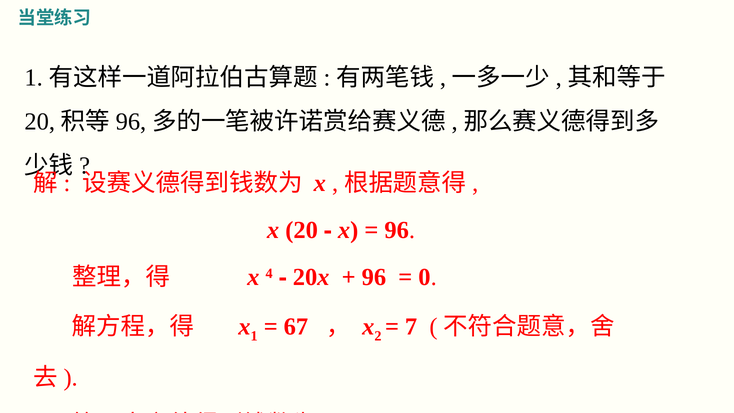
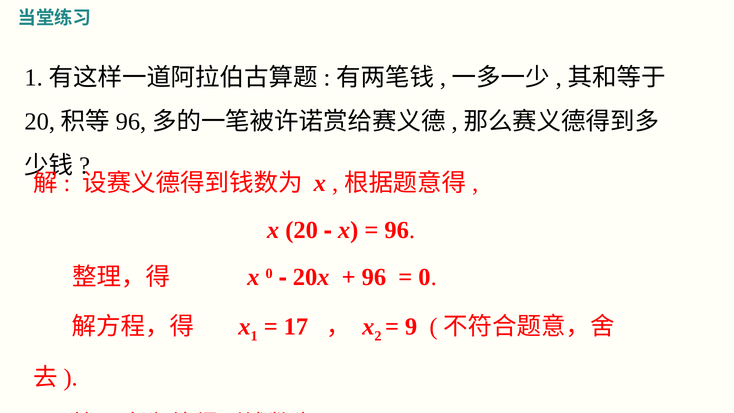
x 4: 4 -> 0 (269, 273)
67: 67 -> 17 (296, 327)
7: 7 -> 9 (411, 327)
